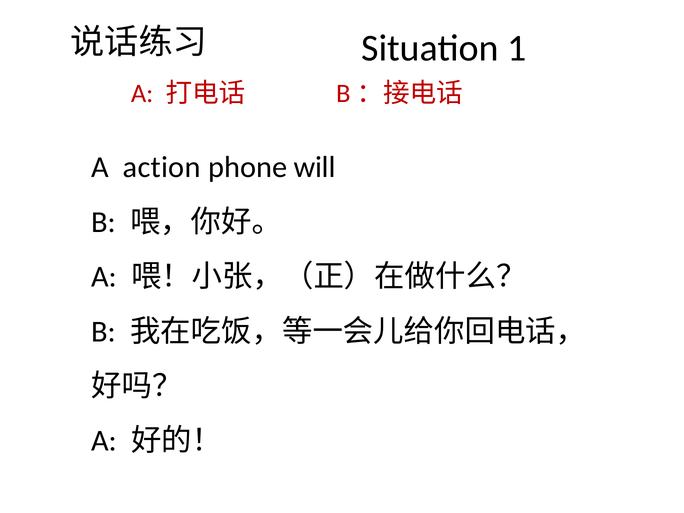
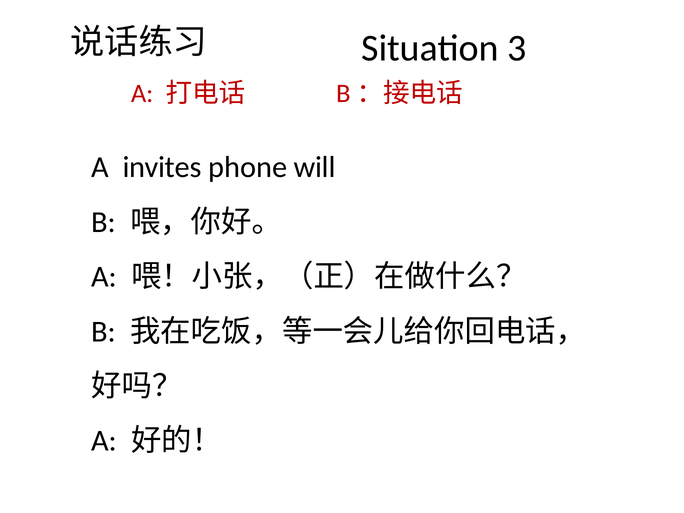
1: 1 -> 3 (517, 48)
action: action -> invites (162, 167)
